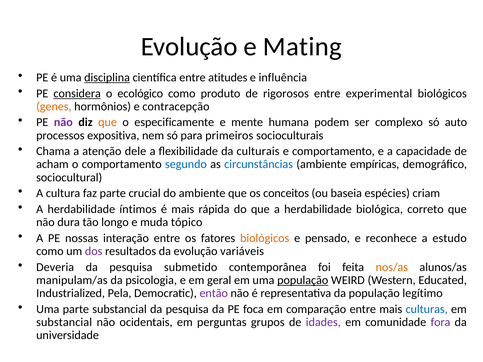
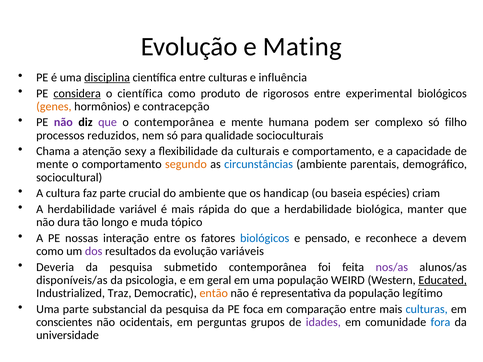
entre atitudes: atitudes -> culturas (228, 77)
o ecológico: ecológico -> científica (140, 93)
que colour: orange -> purple (108, 122)
o especificamente: especificamente -> contemporânea (174, 122)
auto: auto -> filho (456, 122)
expositiva: expositiva -> reduzidos (113, 135)
primeiros: primeiros -> qualidade (229, 135)
dele: dele -> sexy (135, 151)
acham: acham -> mente (52, 164)
segundo colour: blue -> orange (186, 164)
empíricas: empíricas -> parentais (375, 164)
conceitos: conceitos -> handicap (286, 193)
íntimos: íntimos -> variável (138, 209)
correto: correto -> manter (425, 209)
biológicos colour: orange -> blue (265, 238)
estudo: estudo -> devem (450, 238)
nos/as colour: orange -> purple (392, 267)
manipulam/as: manipulam/as -> disponíveis/as (72, 280)
população underline: present -> none (303, 280)
Educated underline: none -> present (443, 280)
Pela: Pela -> Traz (120, 293)
então colour: purple -> orange (214, 293)
substancial: substancial -> conscientes (64, 322)
fora colour: purple -> blue (440, 322)
